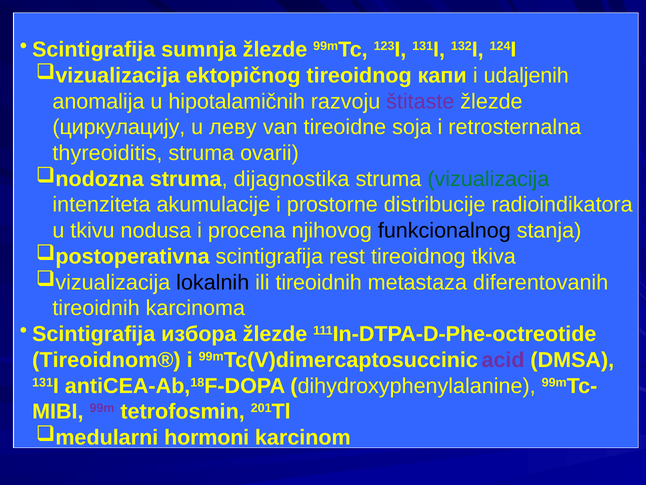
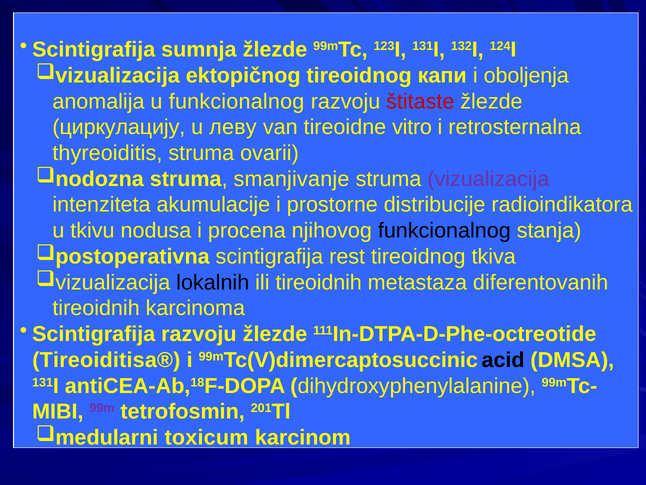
udaljenih: udaljenih -> oboljenja (526, 75)
u hipotalamičnih: hipotalamičnih -> funkcionalnog (237, 101)
štitaste colour: purple -> red (420, 101)
soja: soja -> vitro (412, 127)
dijagnostika: dijagnostika -> smanjivanje (292, 179)
vizualizacija colour: green -> purple (488, 179)
Scintigrafija избора: избора -> razvoju (199, 334)
Tireoidnom®: Tireoidnom® -> Tireoiditisa® (106, 360)
acid colour: purple -> black (503, 360)
hormoni: hormoni -> toxicum (207, 437)
